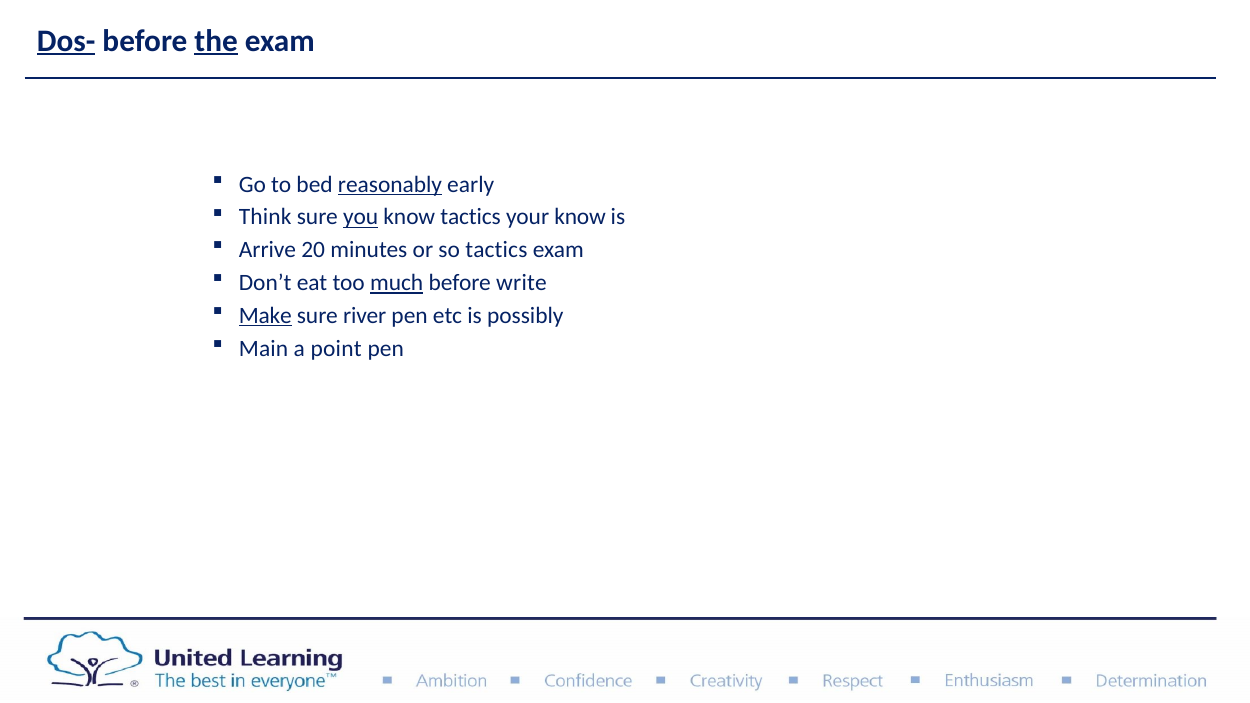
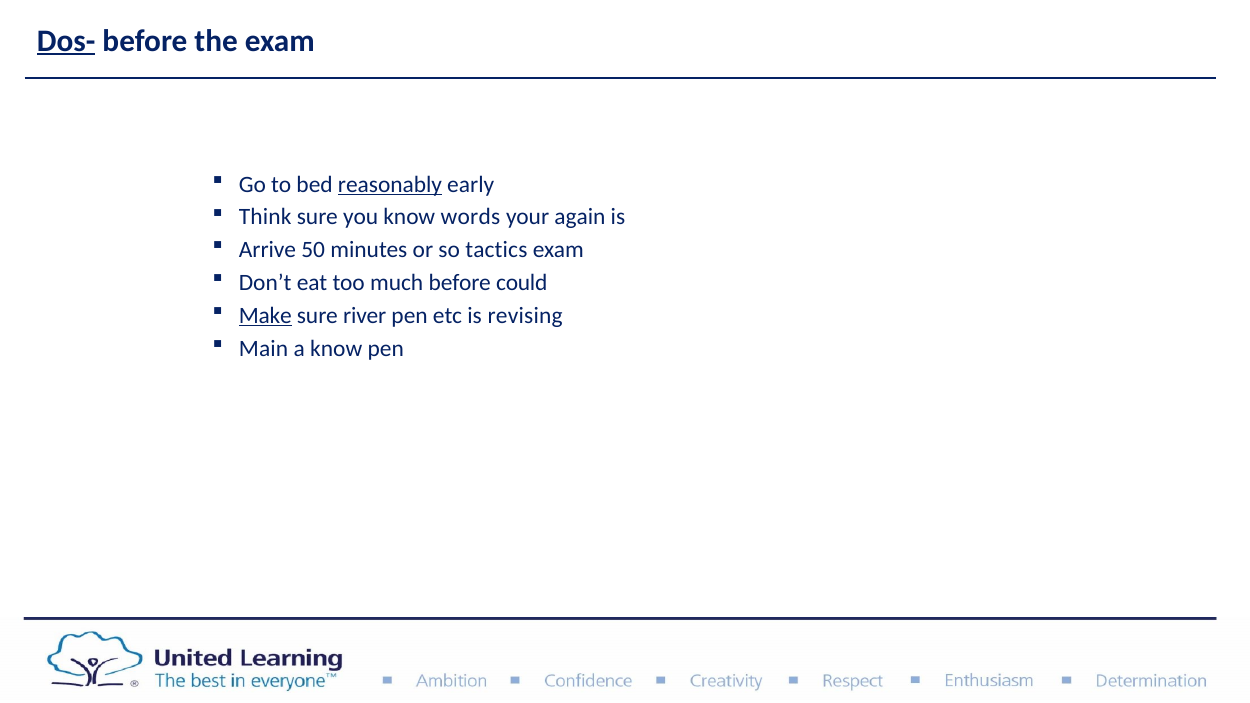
the underline: present -> none (216, 41)
you underline: present -> none (361, 217)
know tactics: tactics -> words (470, 217)
your know: know -> again (580, 217)
20: 20 -> 50 (313, 250)
much underline: present -> none (397, 283)
write: write -> could (522, 283)
possibly: possibly -> revising (525, 316)
a point: point -> know (336, 349)
